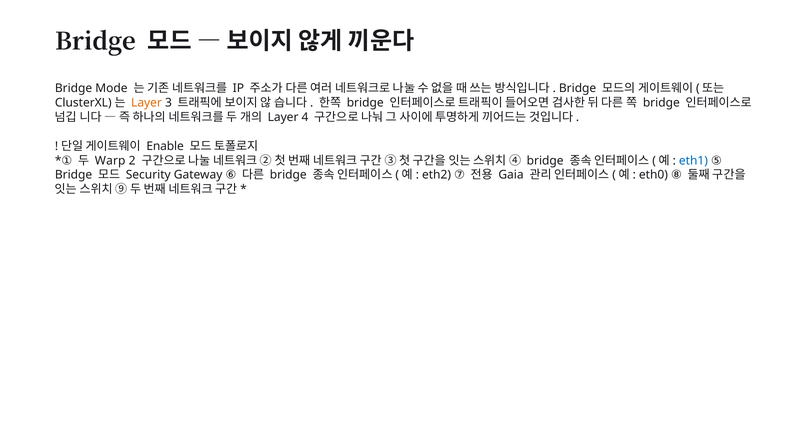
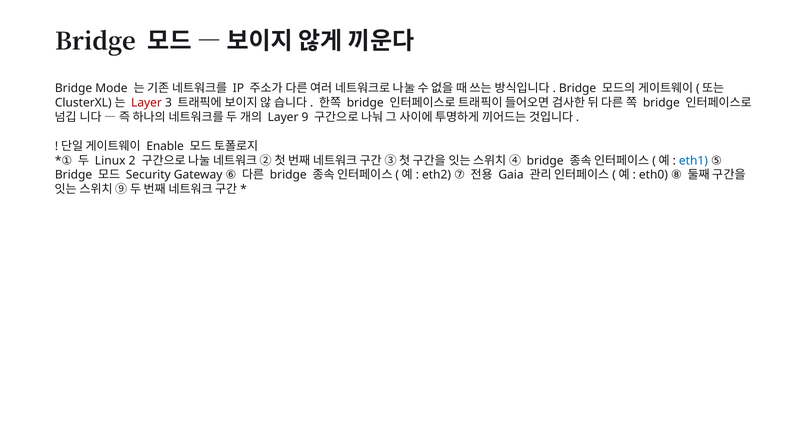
Layer colour: orange -> red (147, 103)
4: 4 -> 9 (305, 117)
Warp: Warp -> Linux (110, 161)
